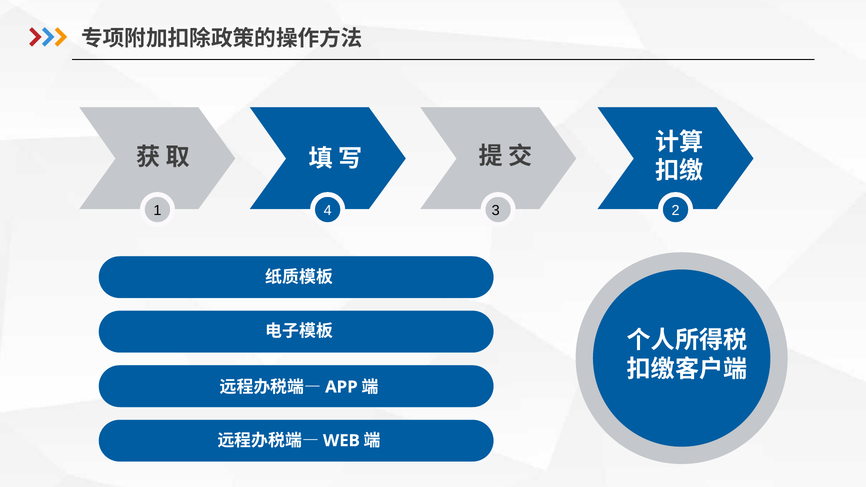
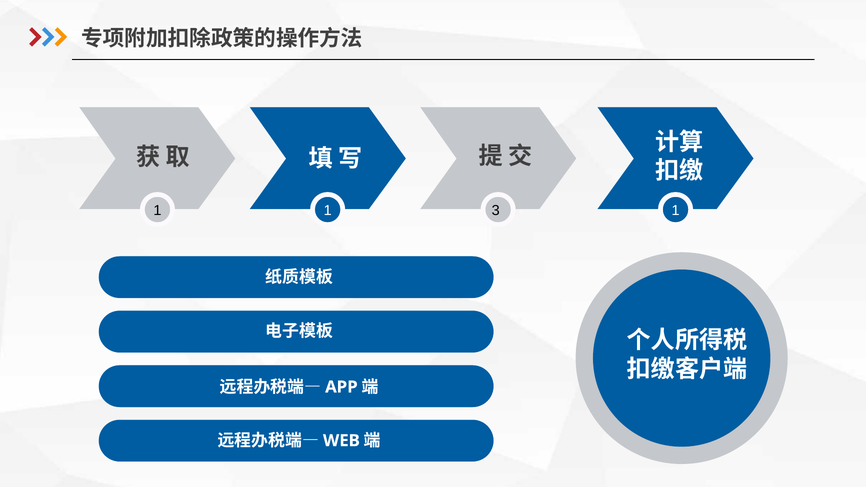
1 4: 4 -> 1 (328, 211)
3 2: 2 -> 1 (676, 211)
